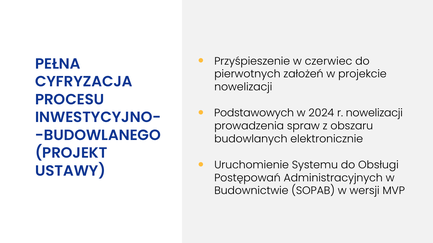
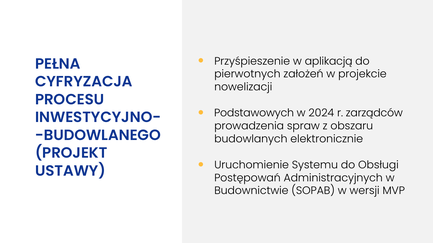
czerwiec: czerwiec -> aplikacją (329, 61)
r nowelizacji: nowelizacji -> zarządców (374, 113)
